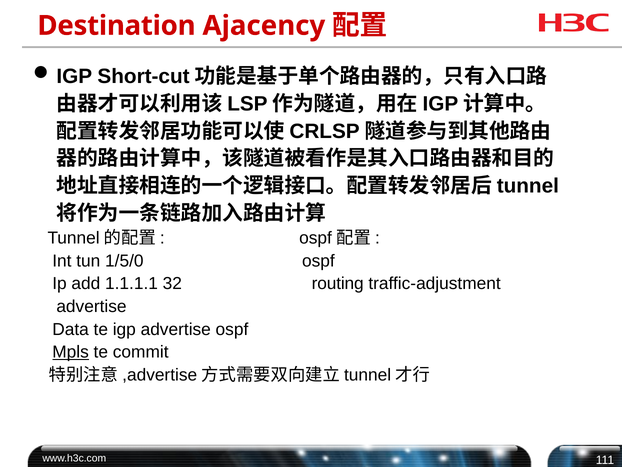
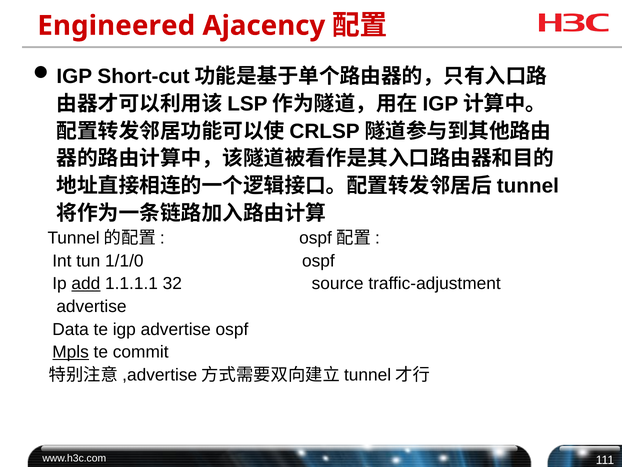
Destination: Destination -> Engineered (116, 26)
1/5/0: 1/5/0 -> 1/1/0 (124, 261)
add underline: none -> present (86, 283)
routing: routing -> source (338, 283)
